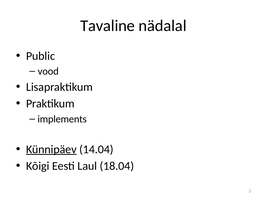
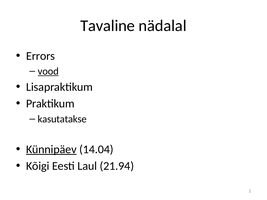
Public: Public -> Errors (41, 56)
vood underline: none -> present (48, 71)
implements: implements -> kasutatakse (62, 119)
18.04: 18.04 -> 21.94 (117, 166)
